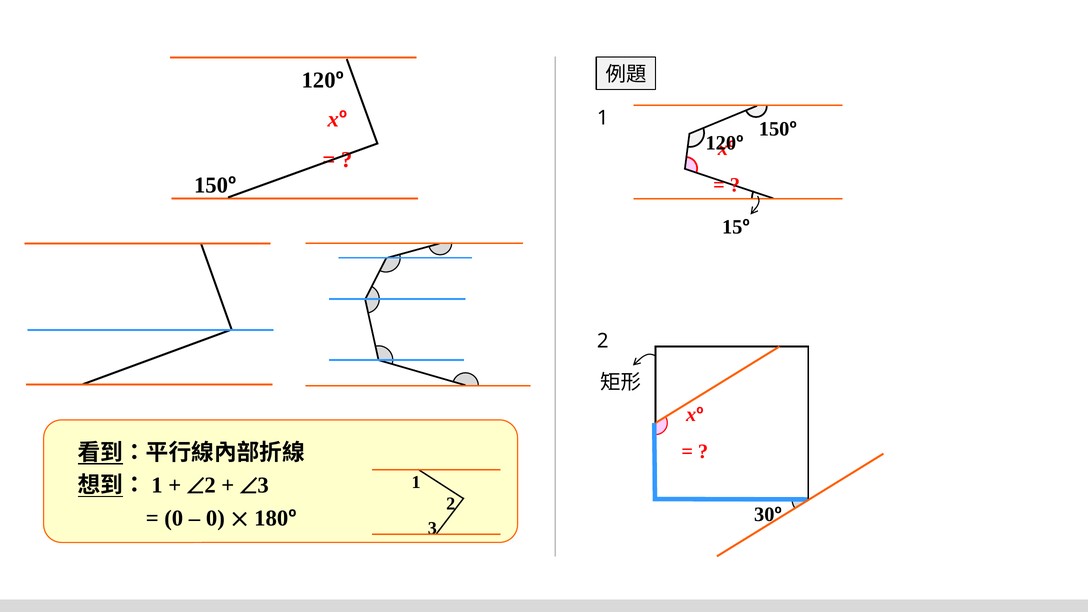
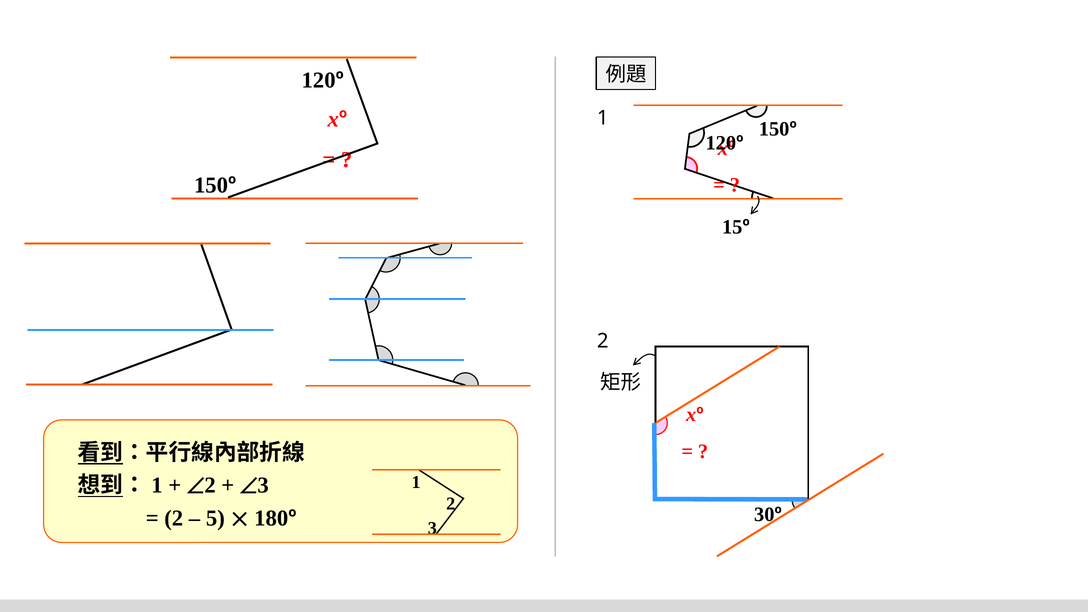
0: 0 -> 2 (174, 518)
0: 0 -> 5 (215, 518)
